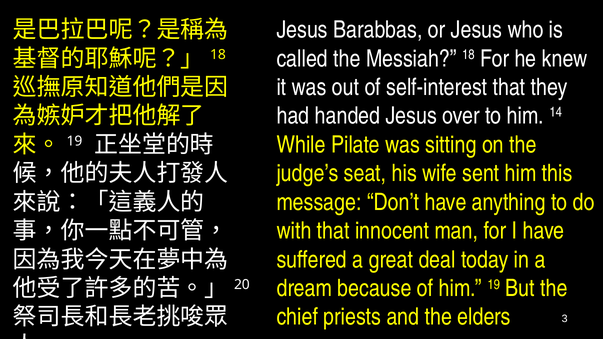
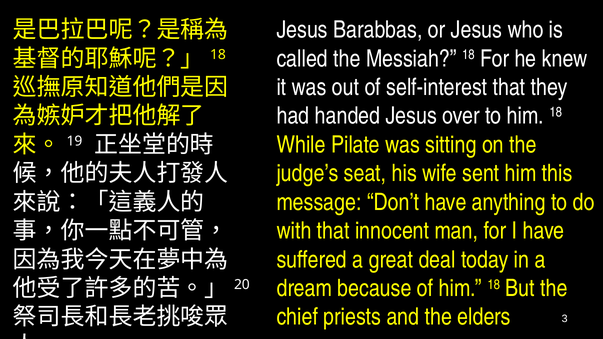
to him 14: 14 -> 18 (556, 112)
of him 19: 19 -> 18 (494, 285)
